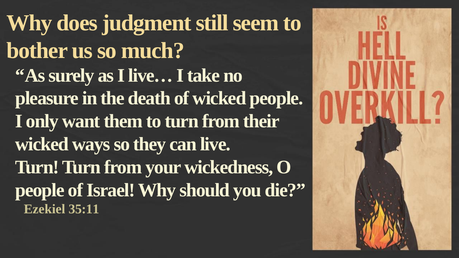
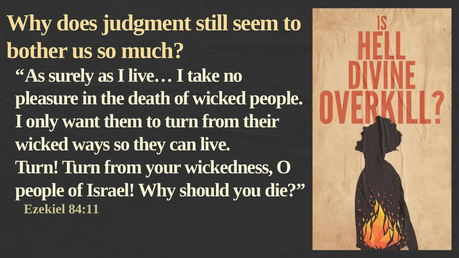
35:11: 35:11 -> 84:11 (84, 209)
